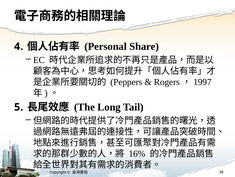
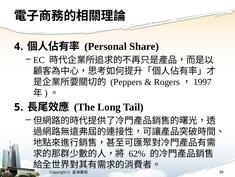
16%: 16% -> 62% (137, 153)
